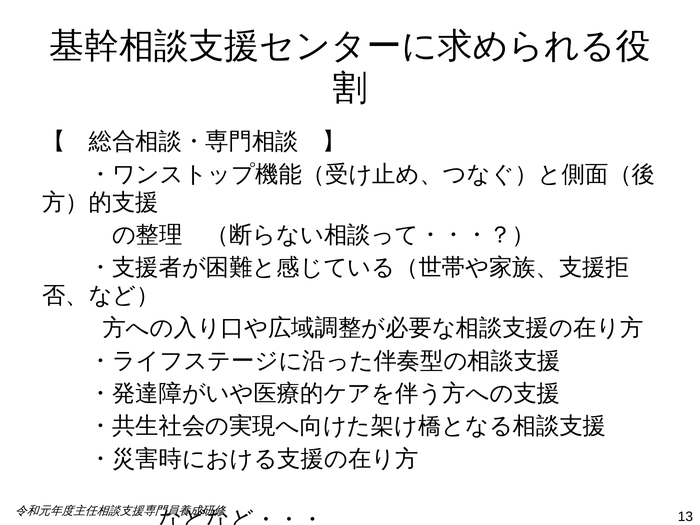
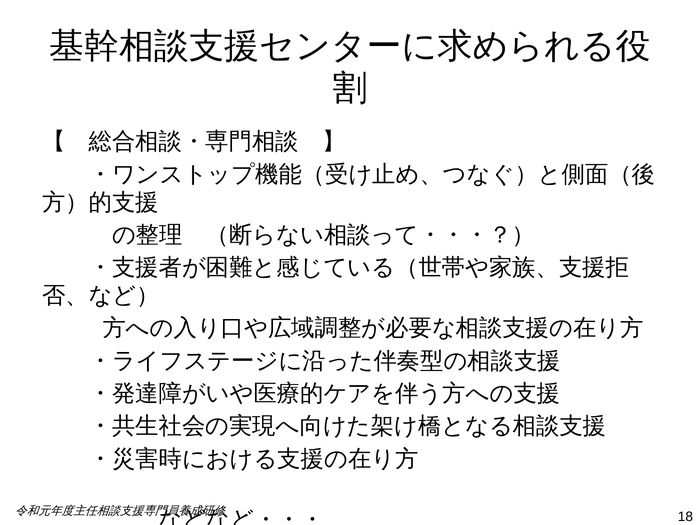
13: 13 -> 18 (685, 517)
